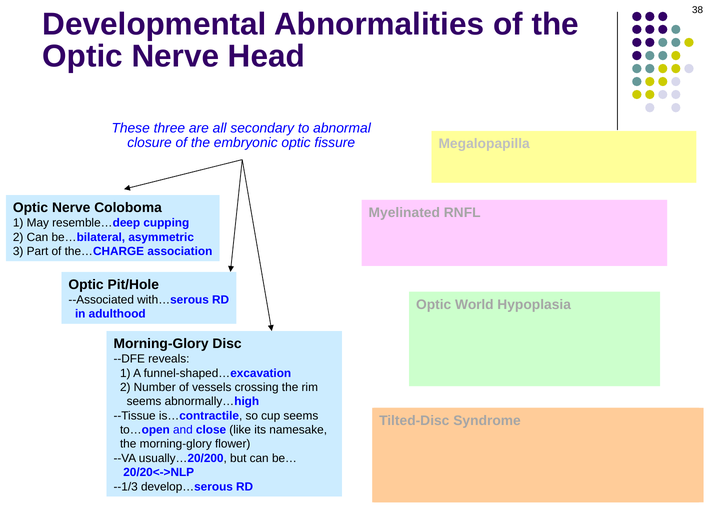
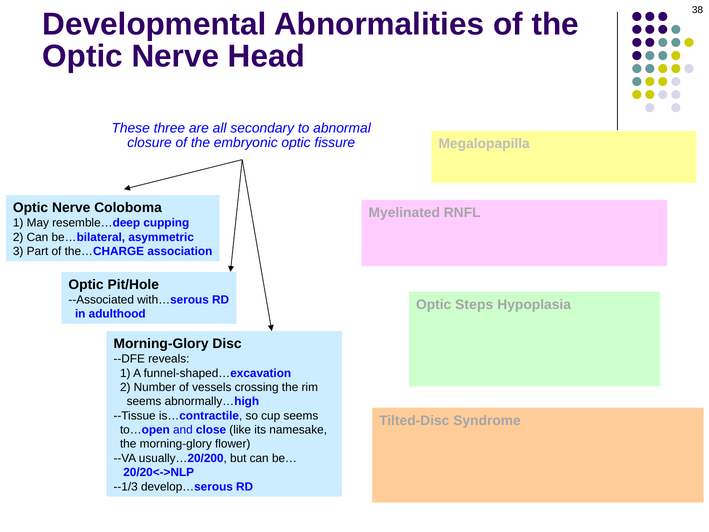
World: World -> Steps (474, 304)
